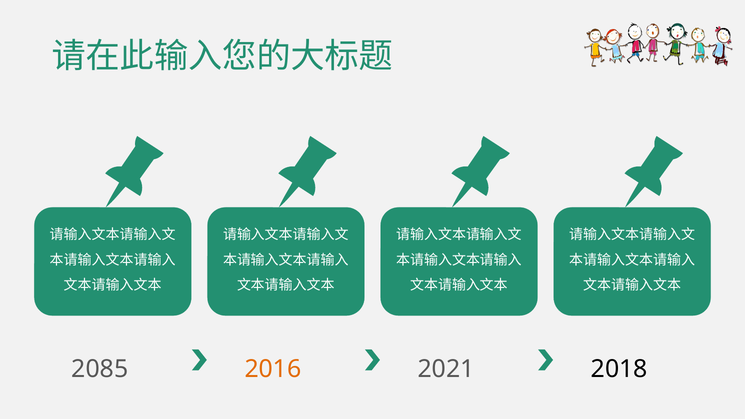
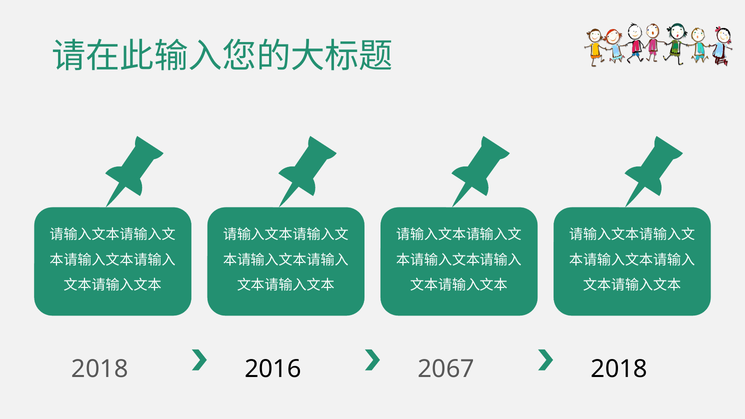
2085: 2085 -> 2018 (100, 369)
2016 colour: orange -> black (273, 369)
2021: 2021 -> 2067 (446, 369)
